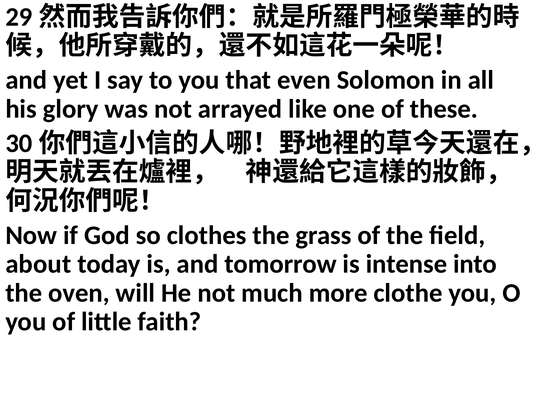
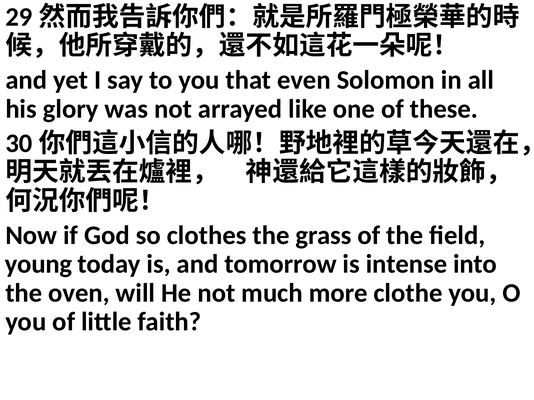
about: about -> young (39, 264)
